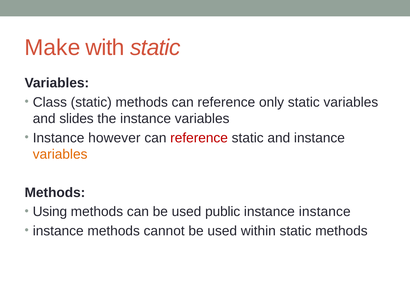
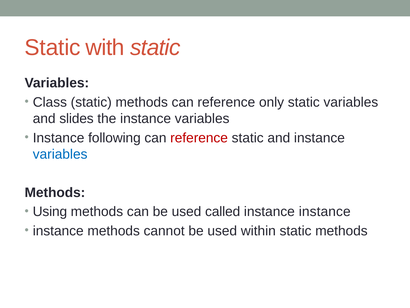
Make: Make -> Static (53, 48)
however: however -> following (114, 138)
variables colour: orange -> blue (60, 154)
public: public -> called (223, 211)
